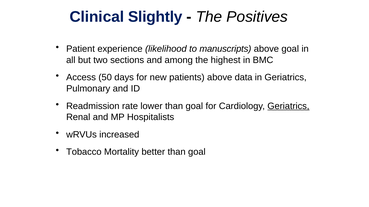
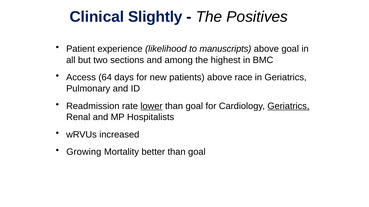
50: 50 -> 64 (105, 78)
data: data -> race (244, 78)
lower underline: none -> present (152, 106)
Tobacco: Tobacco -> Growing (84, 152)
